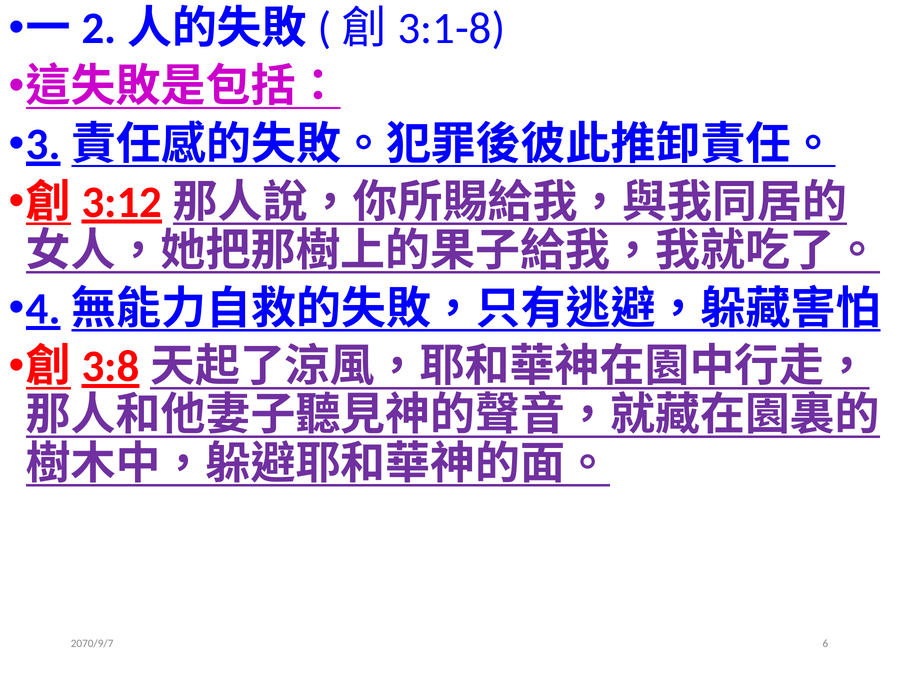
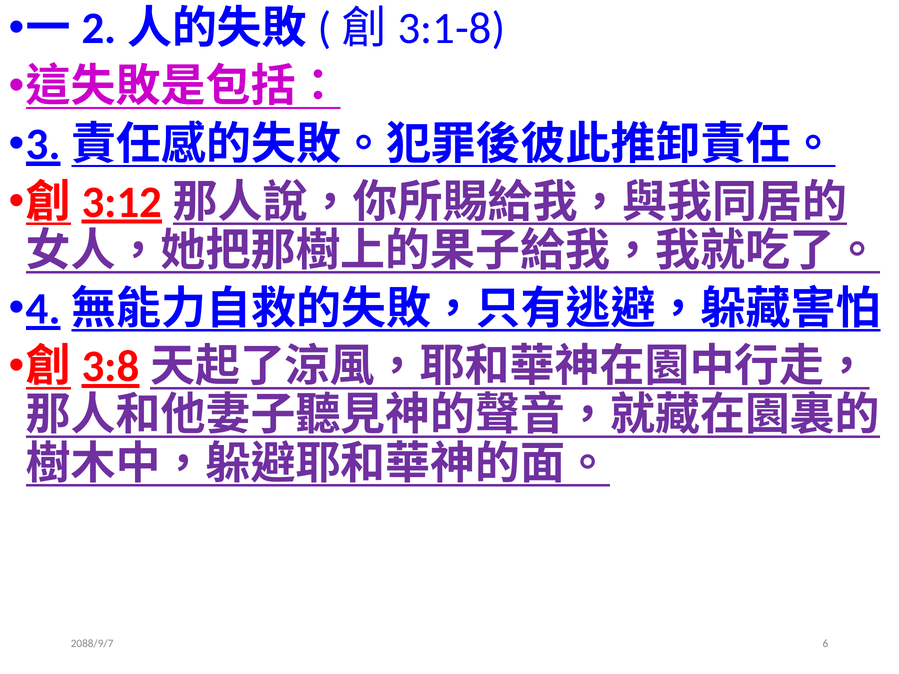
2070/9/7: 2070/9/7 -> 2088/9/7 (92, 644)
